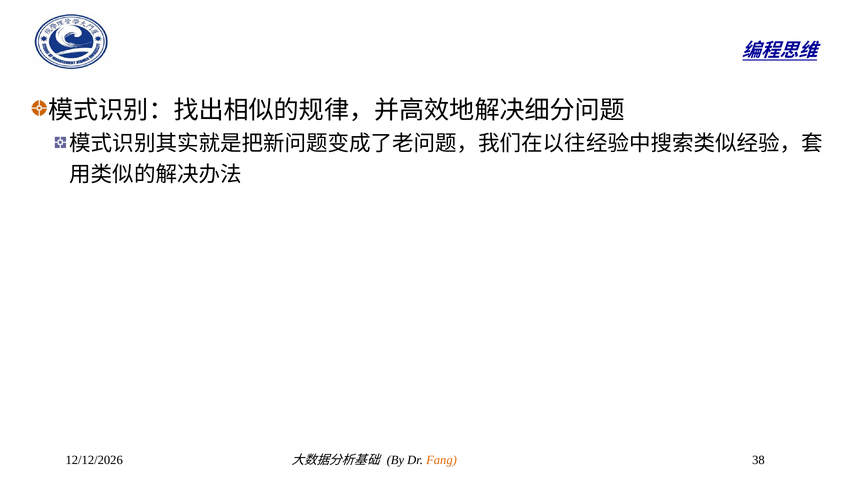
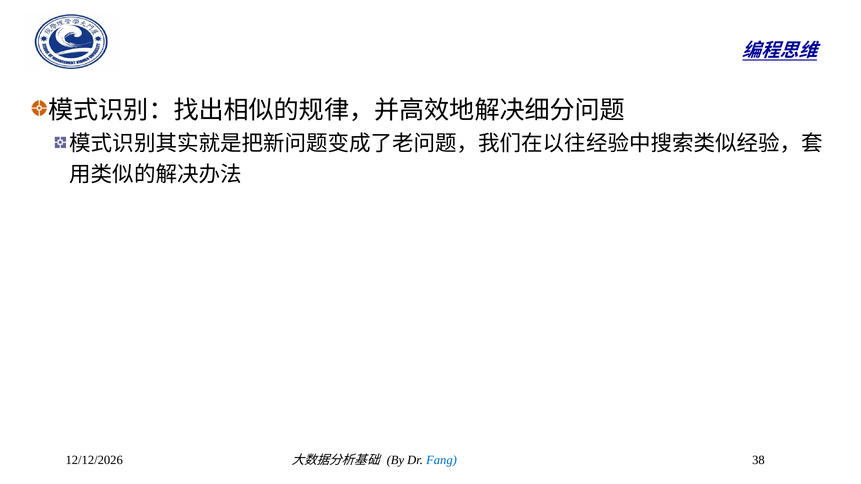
Fang colour: orange -> blue (441, 460)
